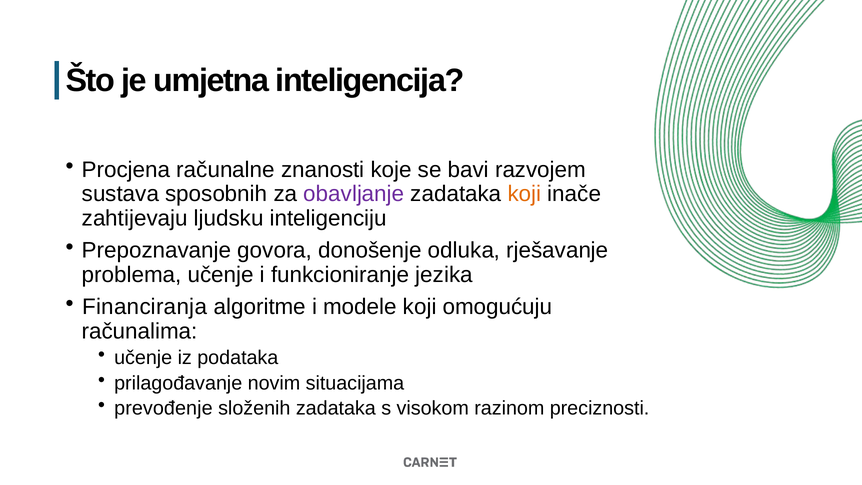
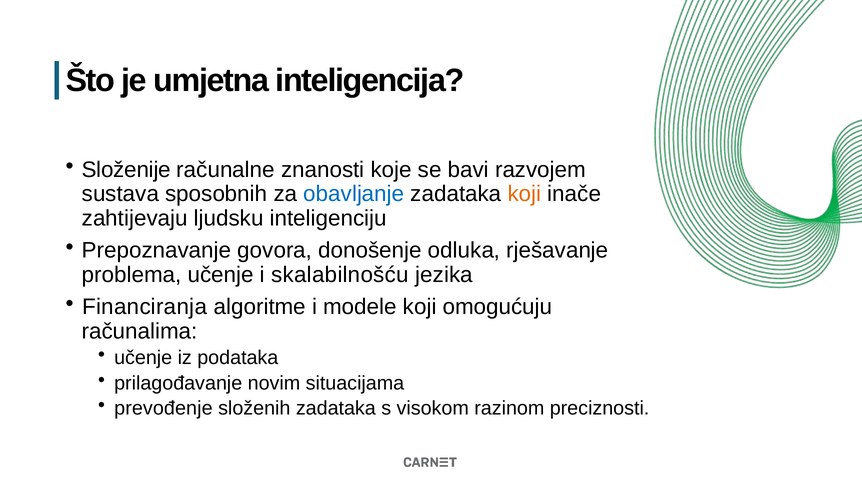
Procjena: Procjena -> Složenije (126, 170)
obavljanje colour: purple -> blue (354, 194)
funkcioniranje: funkcioniranje -> skalabilnošću (340, 275)
